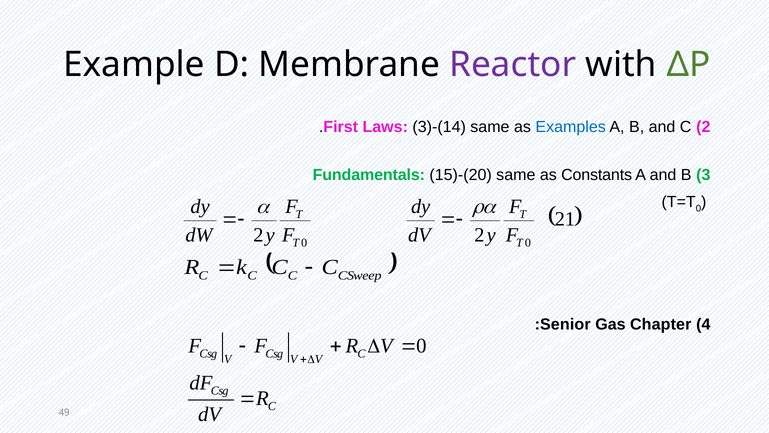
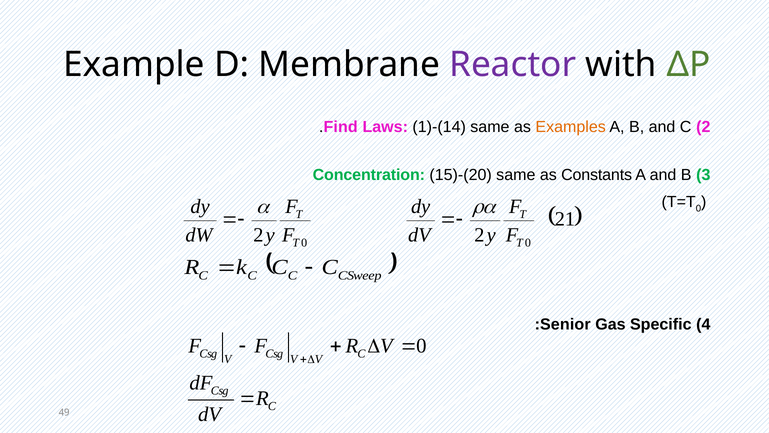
First: First -> Find (341, 127)
3)-(14: 3)-(14 -> 1)-(14 (439, 127)
Examples colour: blue -> orange (571, 127)
Fundamentals: Fundamentals -> Concentration (369, 175)
Chapter: Chapter -> Specific (661, 324)
